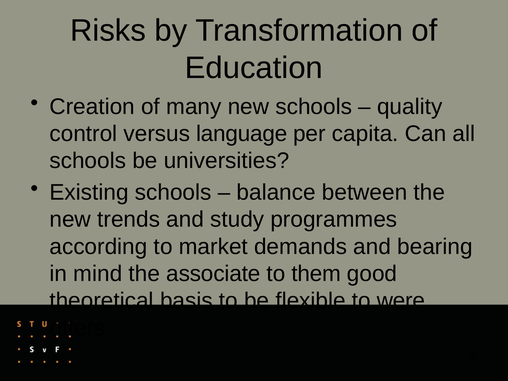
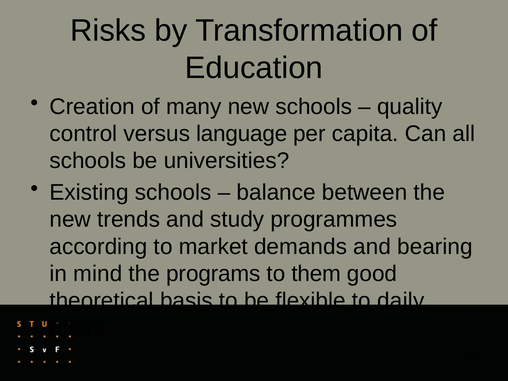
associate: associate -> programs (213, 274)
were: were -> daily (401, 301)
